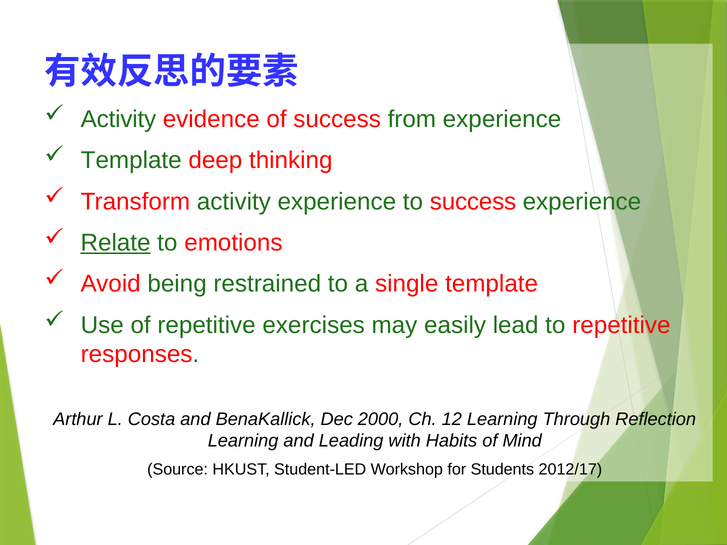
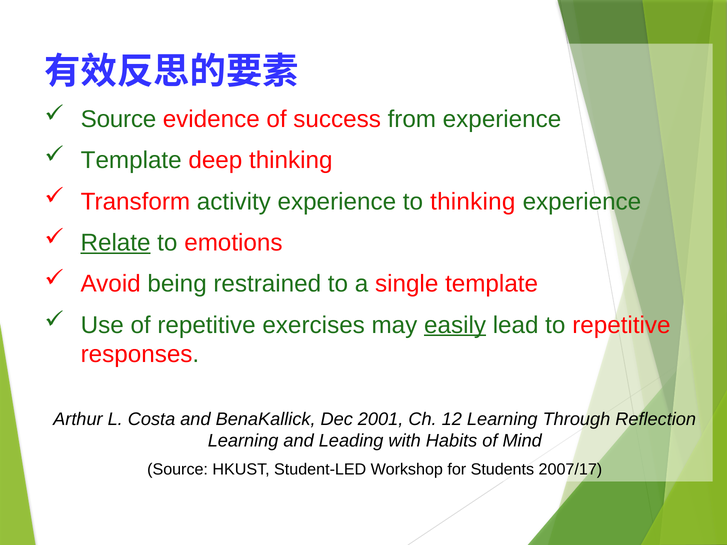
Activity: Activity -> Source (119, 119)
to success: success -> thinking (473, 202)
easily underline: none -> present (455, 325)
2000: 2000 -> 2001 (381, 419)
2012/17: 2012/17 -> 2007/17 (570, 470)
